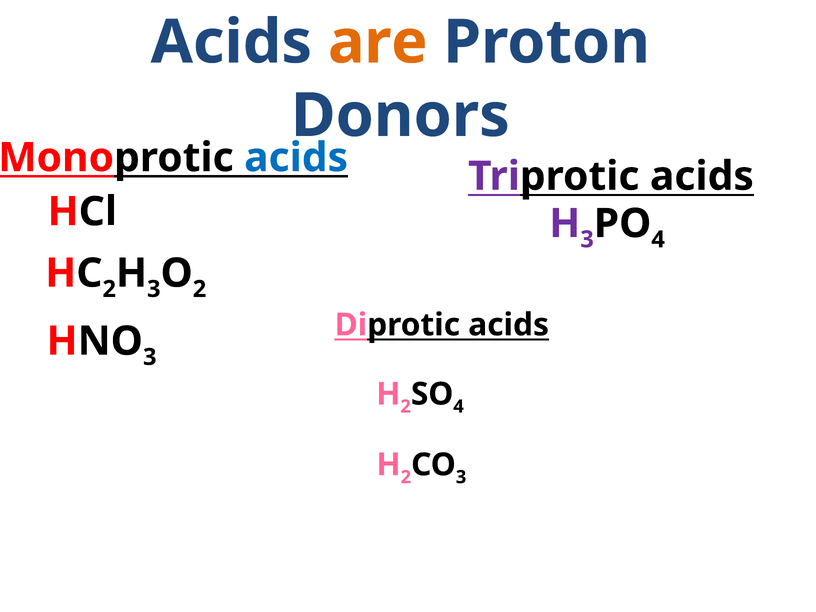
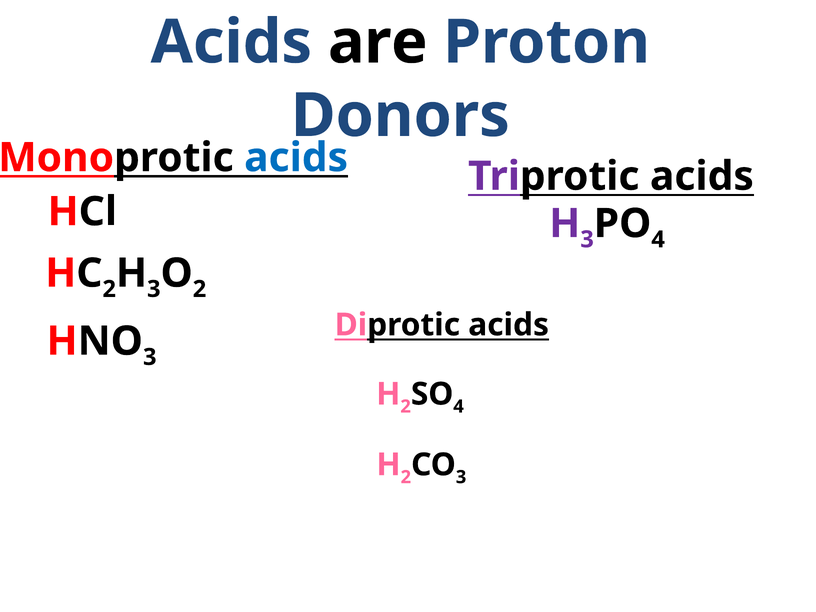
are colour: orange -> black (378, 42)
